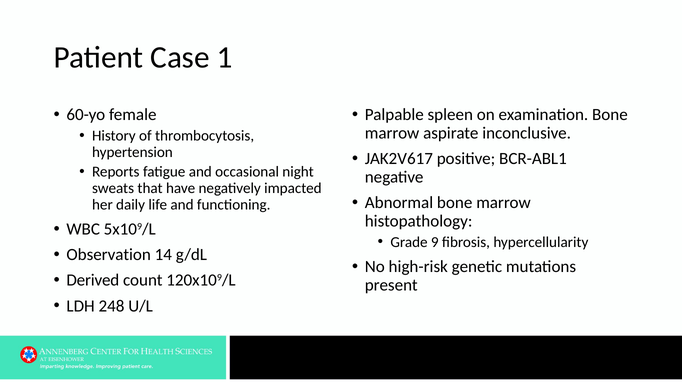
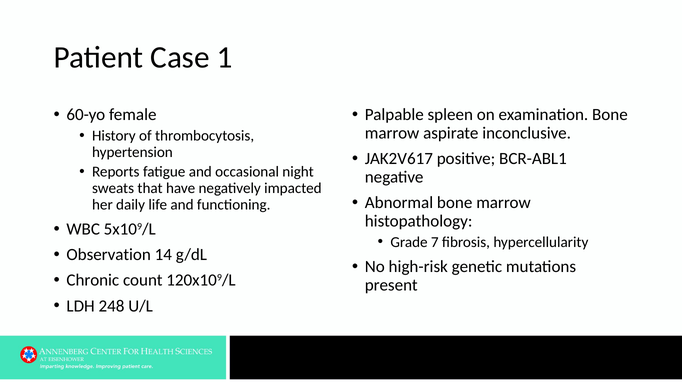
9: 9 -> 7 (435, 242)
Derived: Derived -> Chronic (93, 280)
